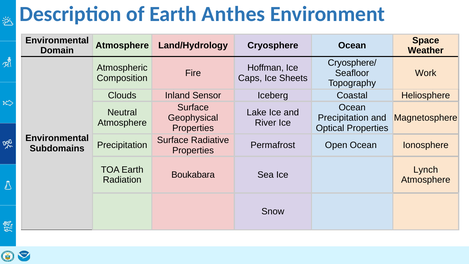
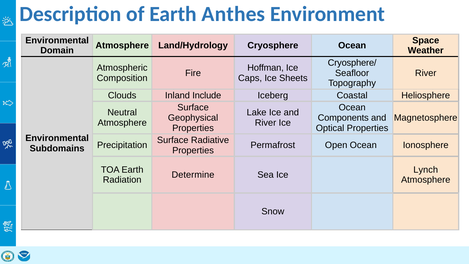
Work: Work -> River (426, 73)
Sensor: Sensor -> Include (207, 95)
Precipitation: Precipitation -> Components (343, 118)
Boukabara: Boukabara -> Determine (193, 175)
